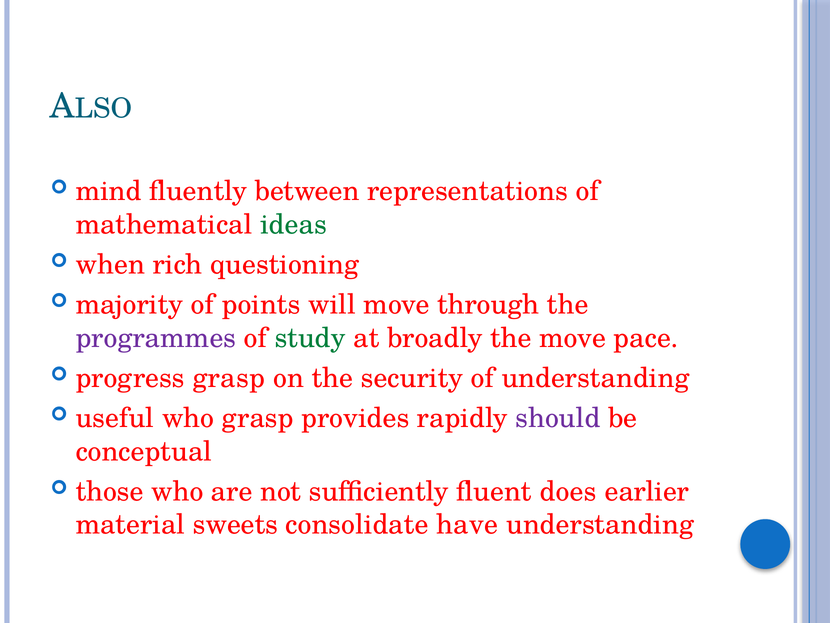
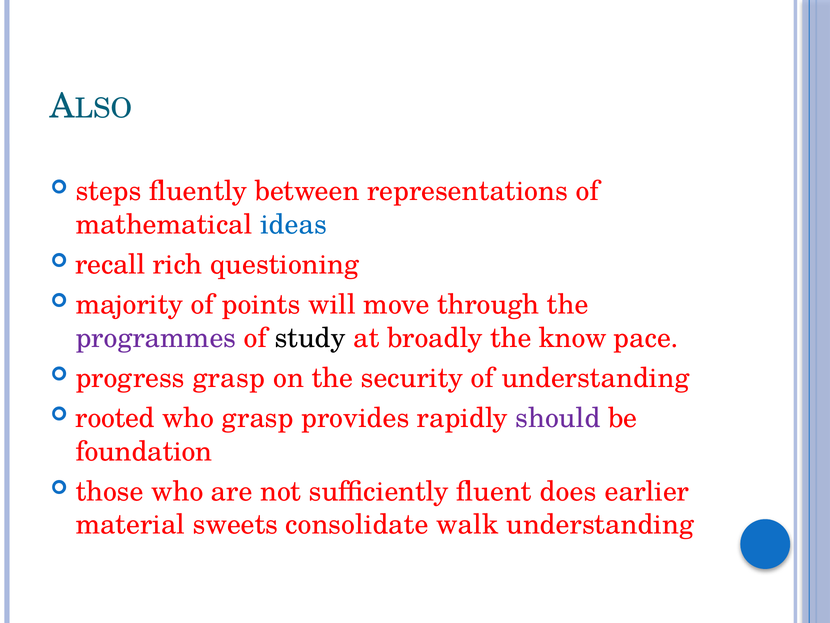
mind: mind -> steps (108, 191)
ideas colour: green -> blue (294, 224)
when: when -> recall (110, 264)
study colour: green -> black (310, 338)
the move: move -> know (573, 338)
useful: useful -> rooted (115, 418)
conceptual: conceptual -> foundation (144, 451)
have: have -> walk (467, 524)
